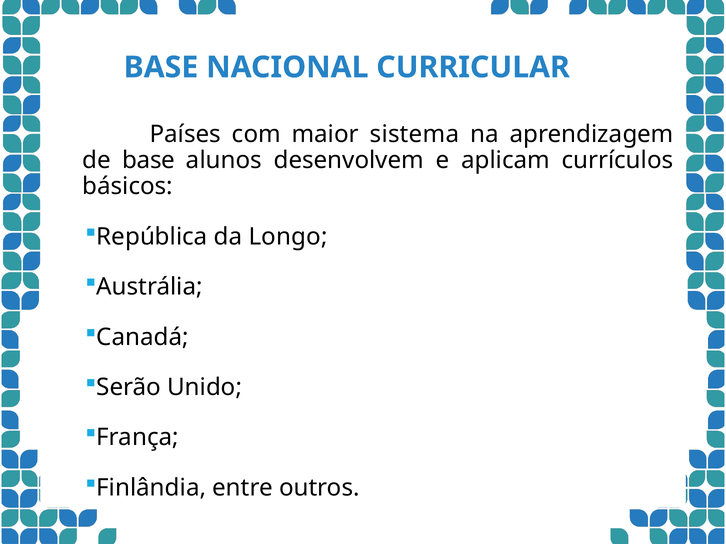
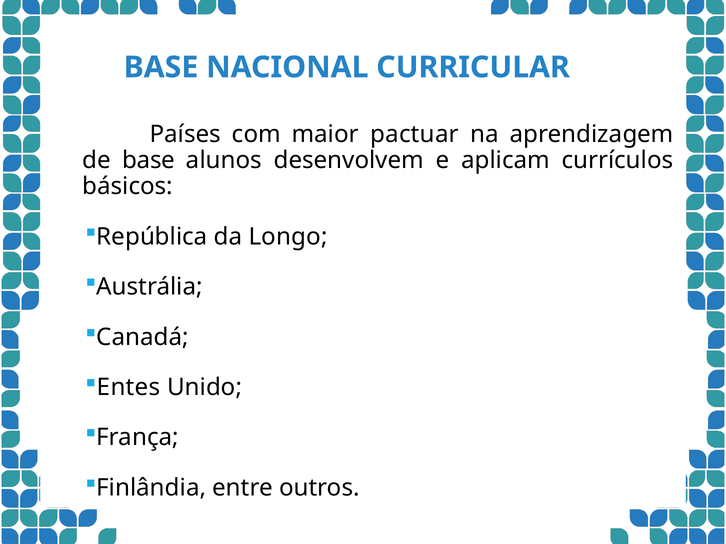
sistema: sistema -> pactuar (414, 134)
Serão: Serão -> Entes (129, 388)
